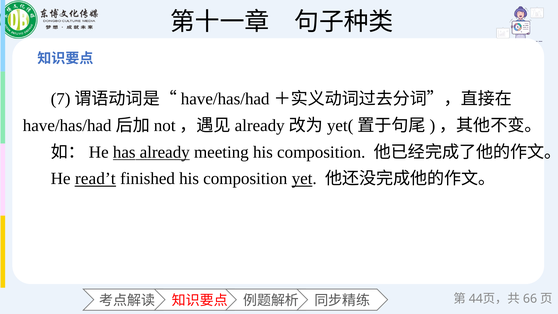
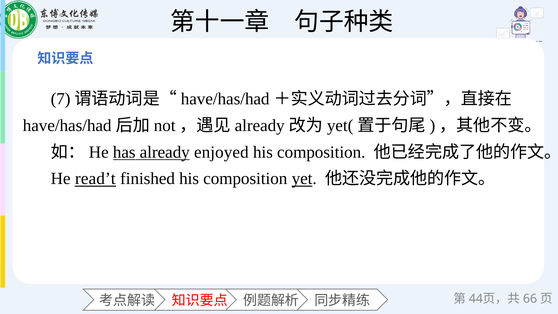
meeting: meeting -> enjoyed (221, 152)
